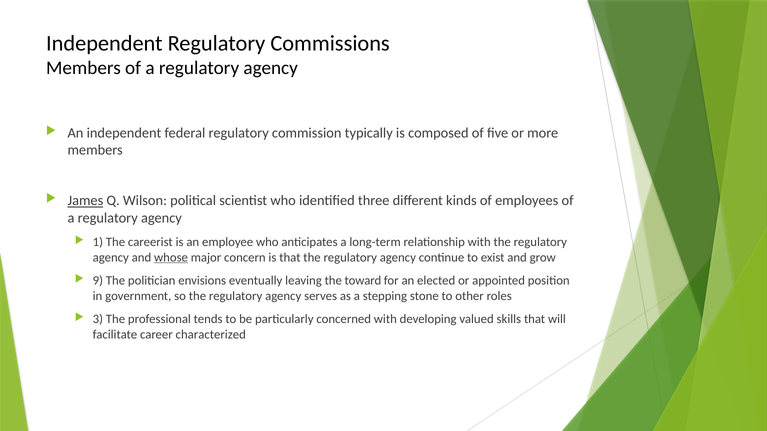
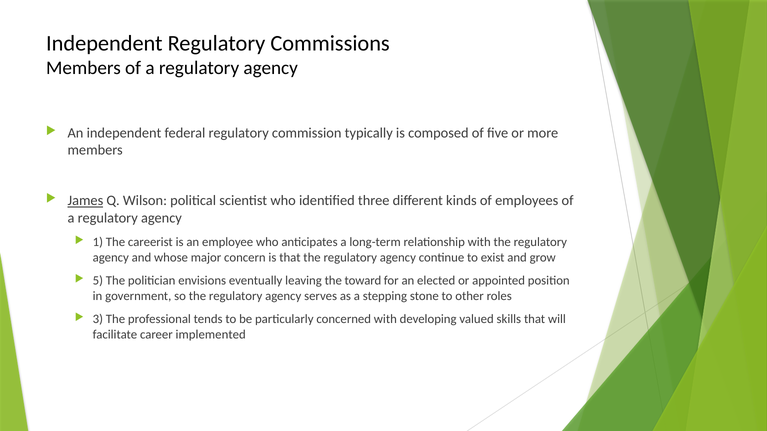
whose underline: present -> none (171, 258)
9: 9 -> 5 (98, 281)
characterized: characterized -> implemented (211, 335)
